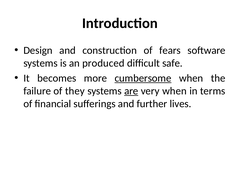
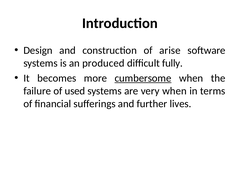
fears: fears -> arise (170, 50)
safe: safe -> fully (172, 63)
they: they -> used (75, 91)
are underline: present -> none (131, 91)
